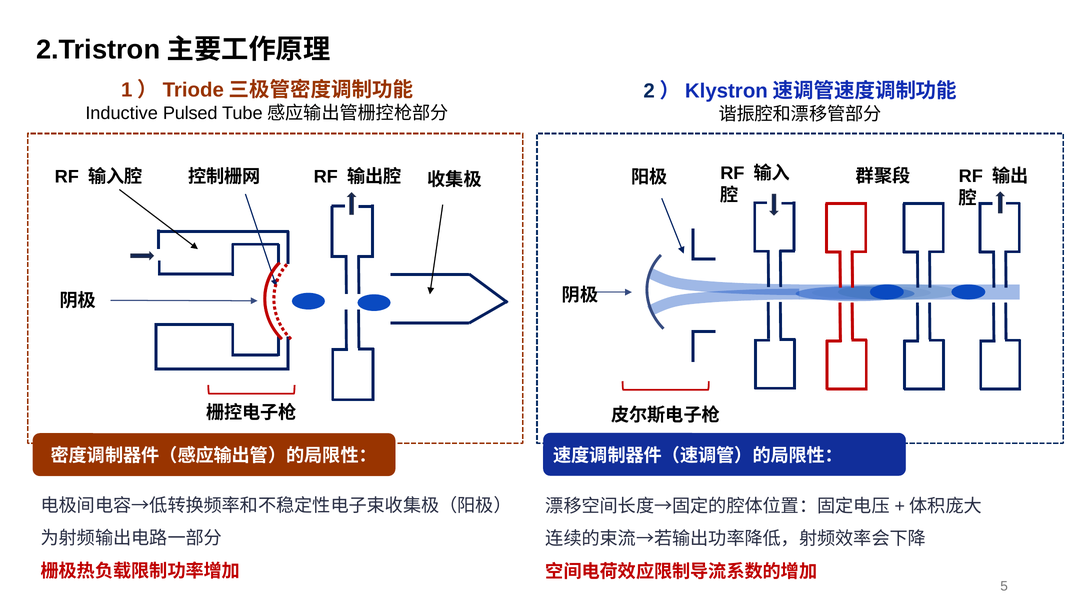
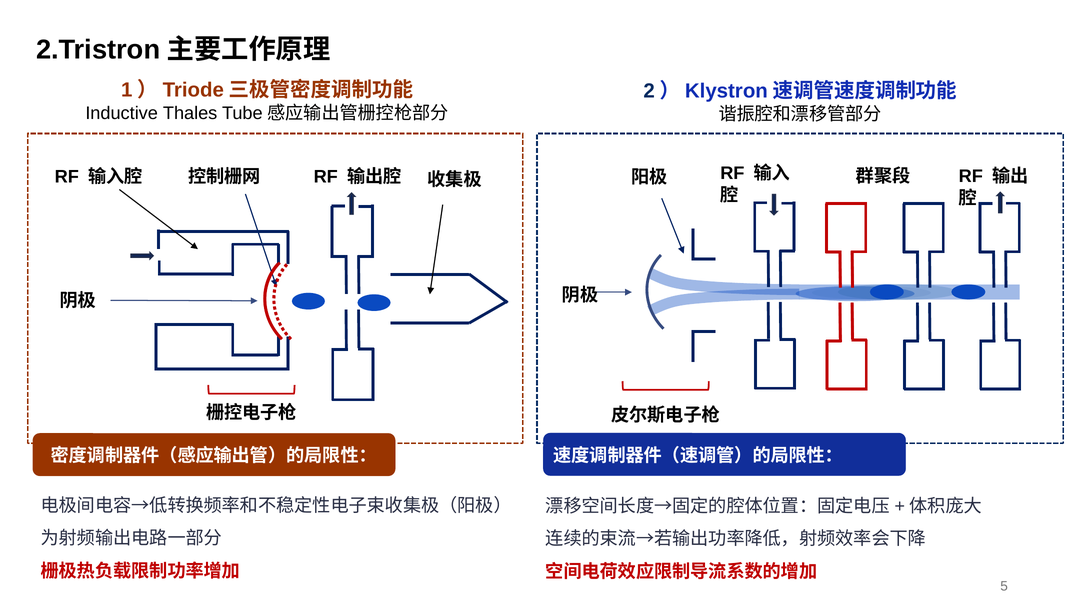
Pulsed: Pulsed -> Thales (190, 113)
